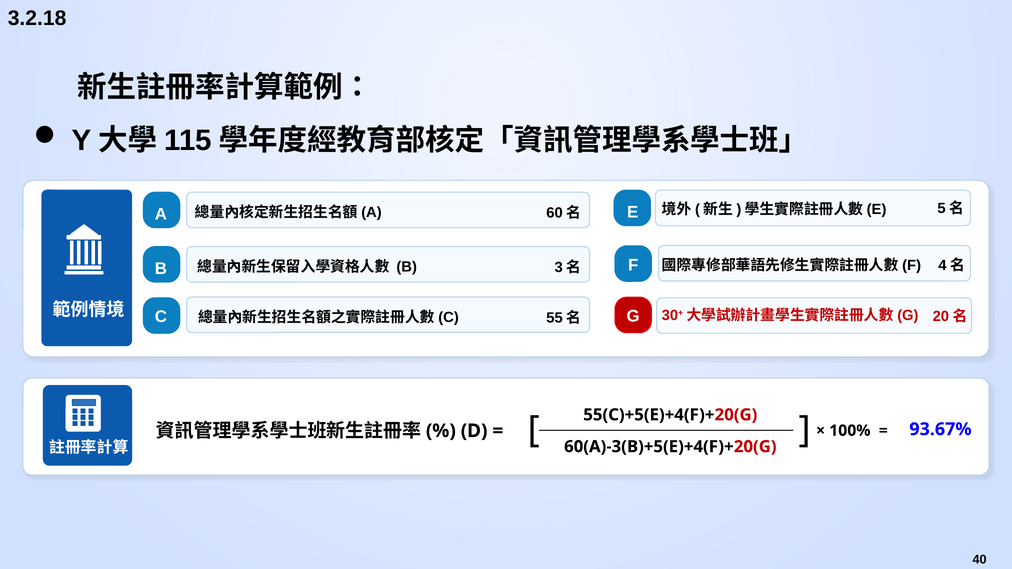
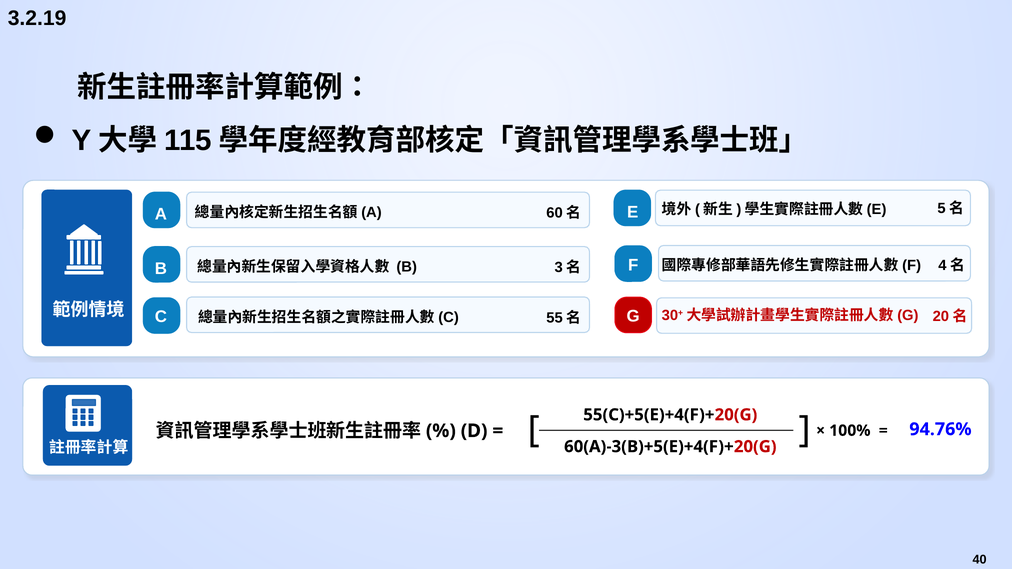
3.2.18: 3.2.18 -> 3.2.19 (37, 18)
93.67%: 93.67% -> 94.76% (940, 429)
